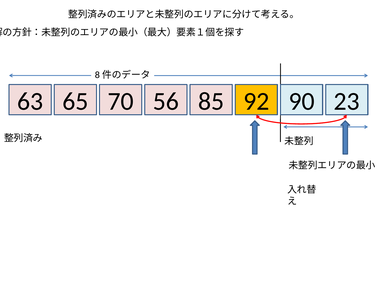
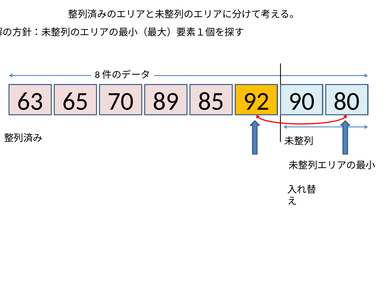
56: 56 -> 89 (166, 101)
23: 23 -> 80 (347, 101)
